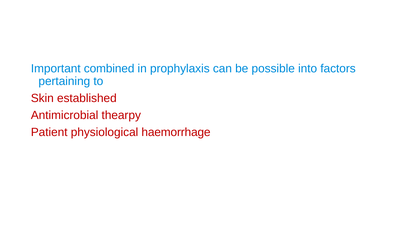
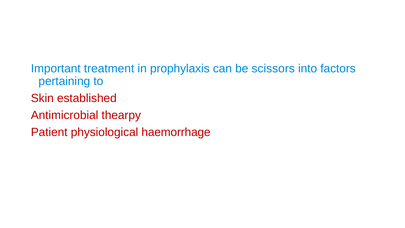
combined: combined -> treatment (109, 68)
possible: possible -> scissors (273, 68)
